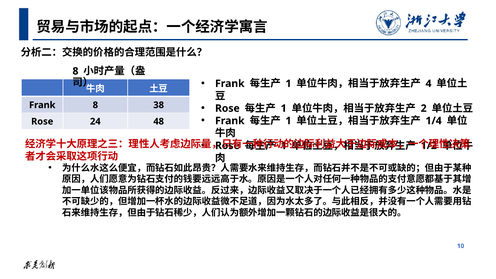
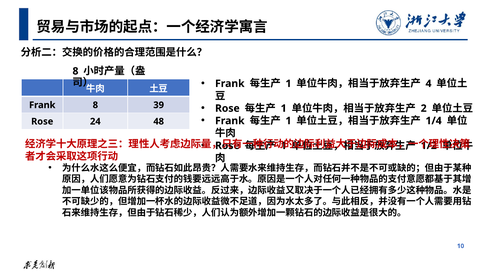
38: 38 -> 39 (159, 105)
